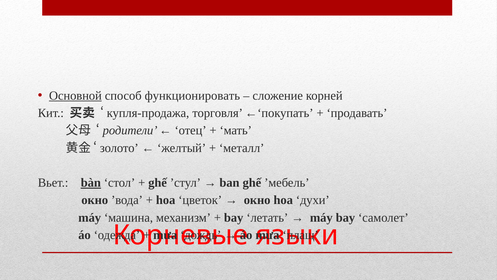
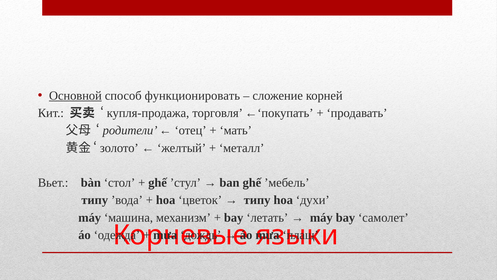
bàn underline: present -> none (91, 182)
окно: окно -> типу (95, 200)
окно: окно -> типу (257, 200)
